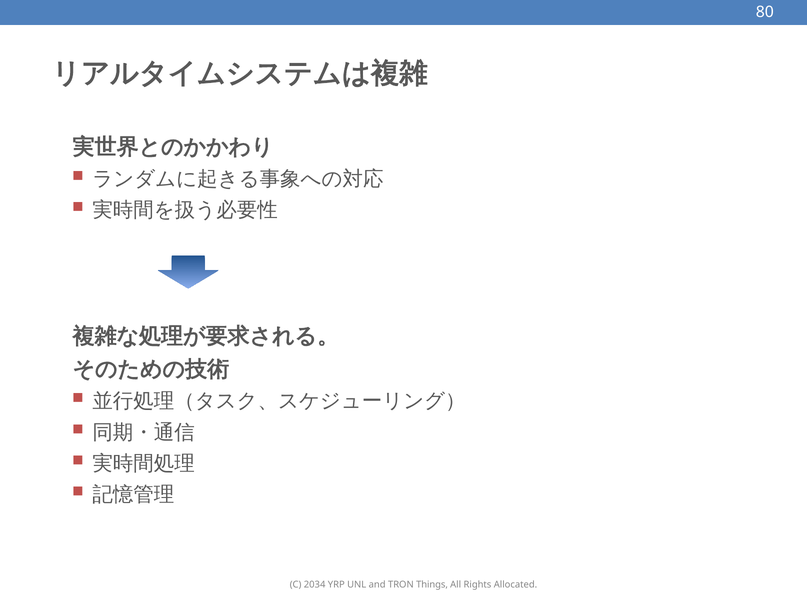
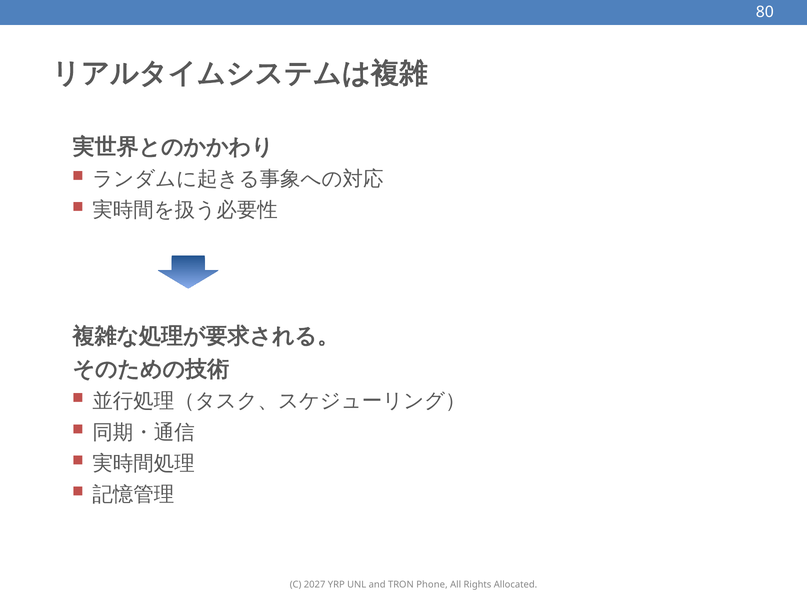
2034: 2034 -> 2027 (315, 585)
Things: Things -> Phone (432, 585)
